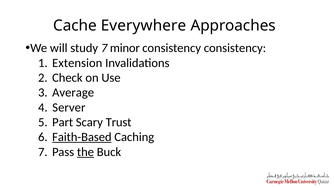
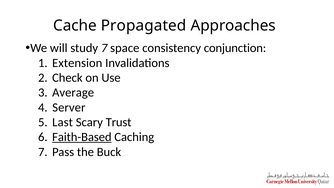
Everywhere: Everywhere -> Propagated (144, 26)
minor: minor -> space (125, 48)
consistency consistency: consistency -> conjunction (235, 48)
Part: Part -> Last (63, 122)
the underline: present -> none (85, 152)
